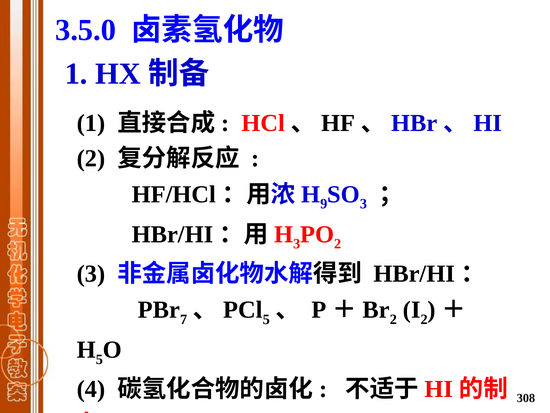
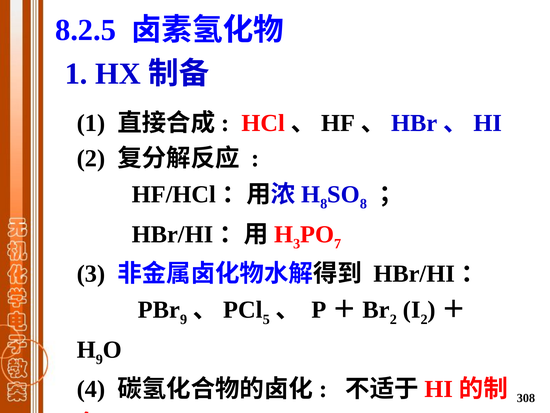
3.5.0: 3.5.0 -> 8.2.5 (86, 30)
9: 9 -> 8 (324, 204)
3: 3 -> 8 (363, 204)
2: 2 -> 7 (338, 244)
7: 7 -> 9 (184, 319)
5: 5 -> 9 (99, 359)
